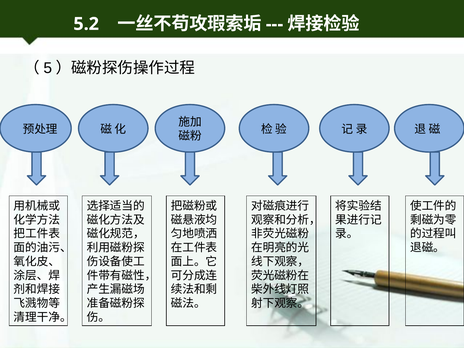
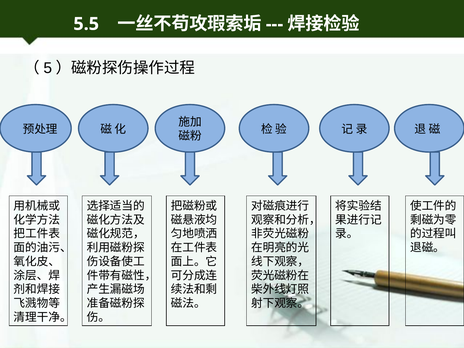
5.2: 5.2 -> 5.5 (86, 24)
